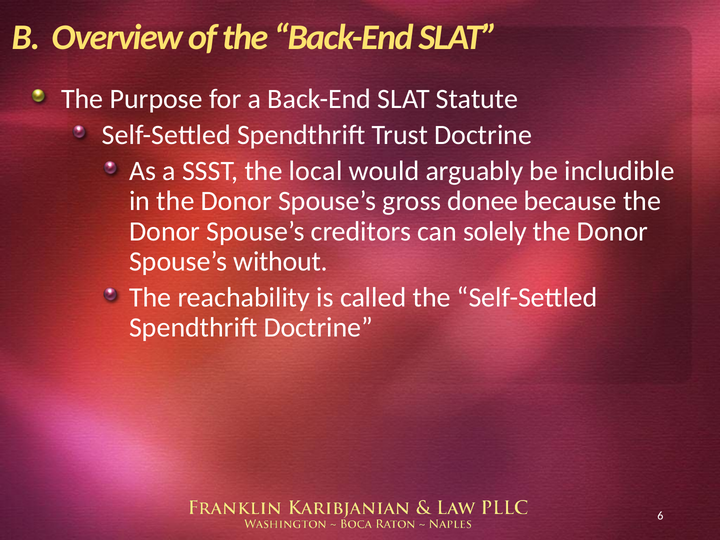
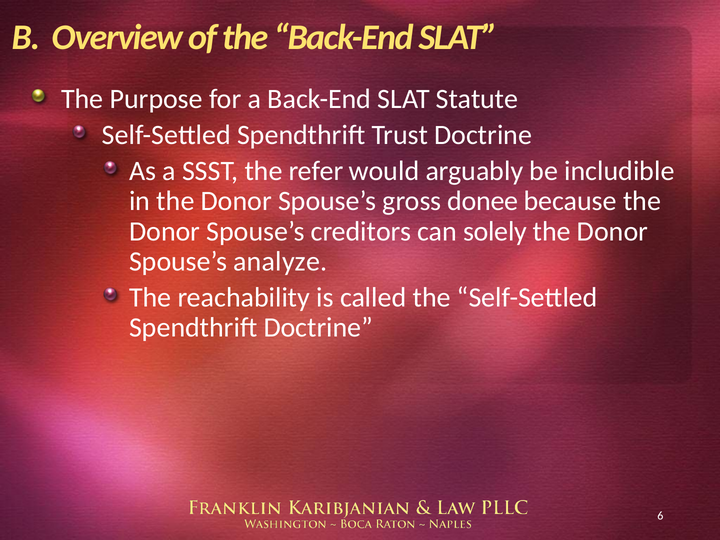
local: local -> refer (316, 171)
without: without -> analyze (280, 262)
